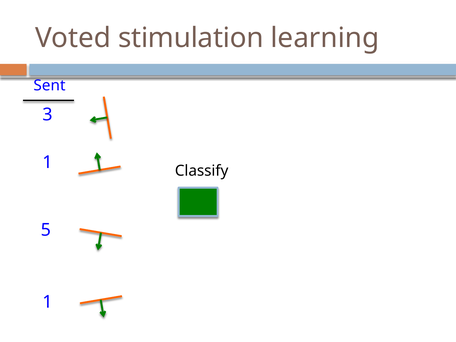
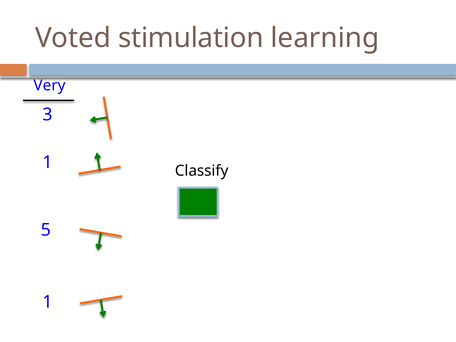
Sent: Sent -> Very (49, 86)
